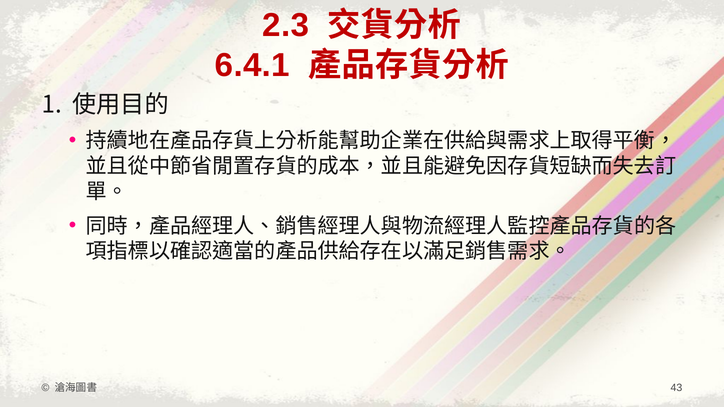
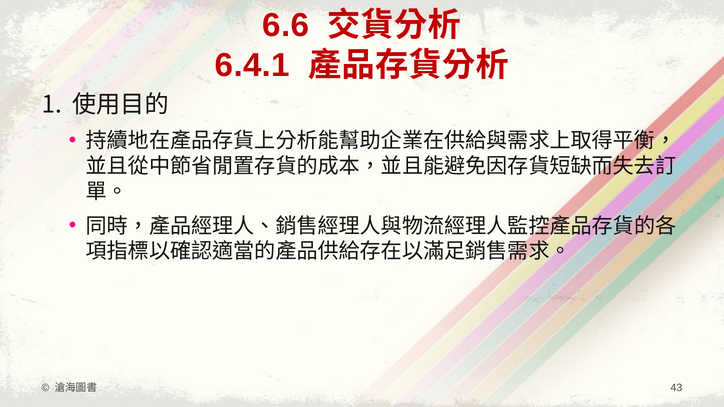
2.3: 2.3 -> 6.6 (286, 26)
